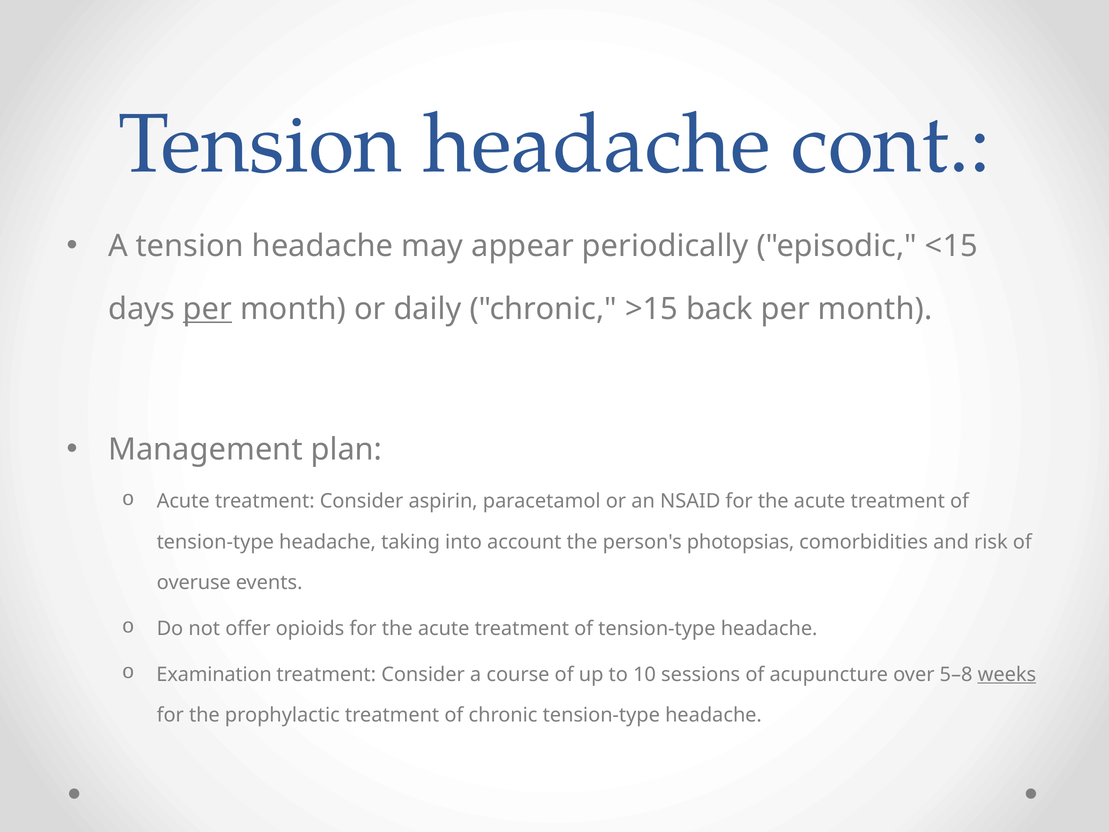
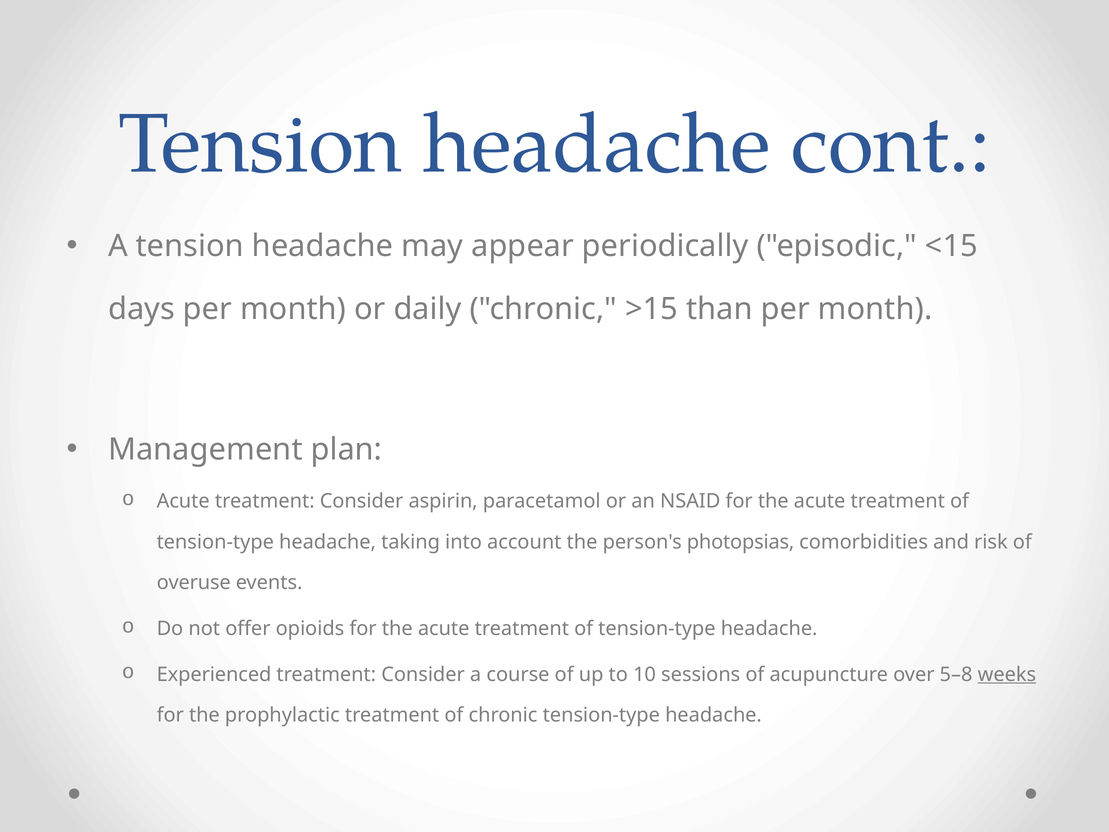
per underline: present -> none (207, 309)
back: back -> than (719, 309)
Examination: Examination -> Experienced (214, 674)
